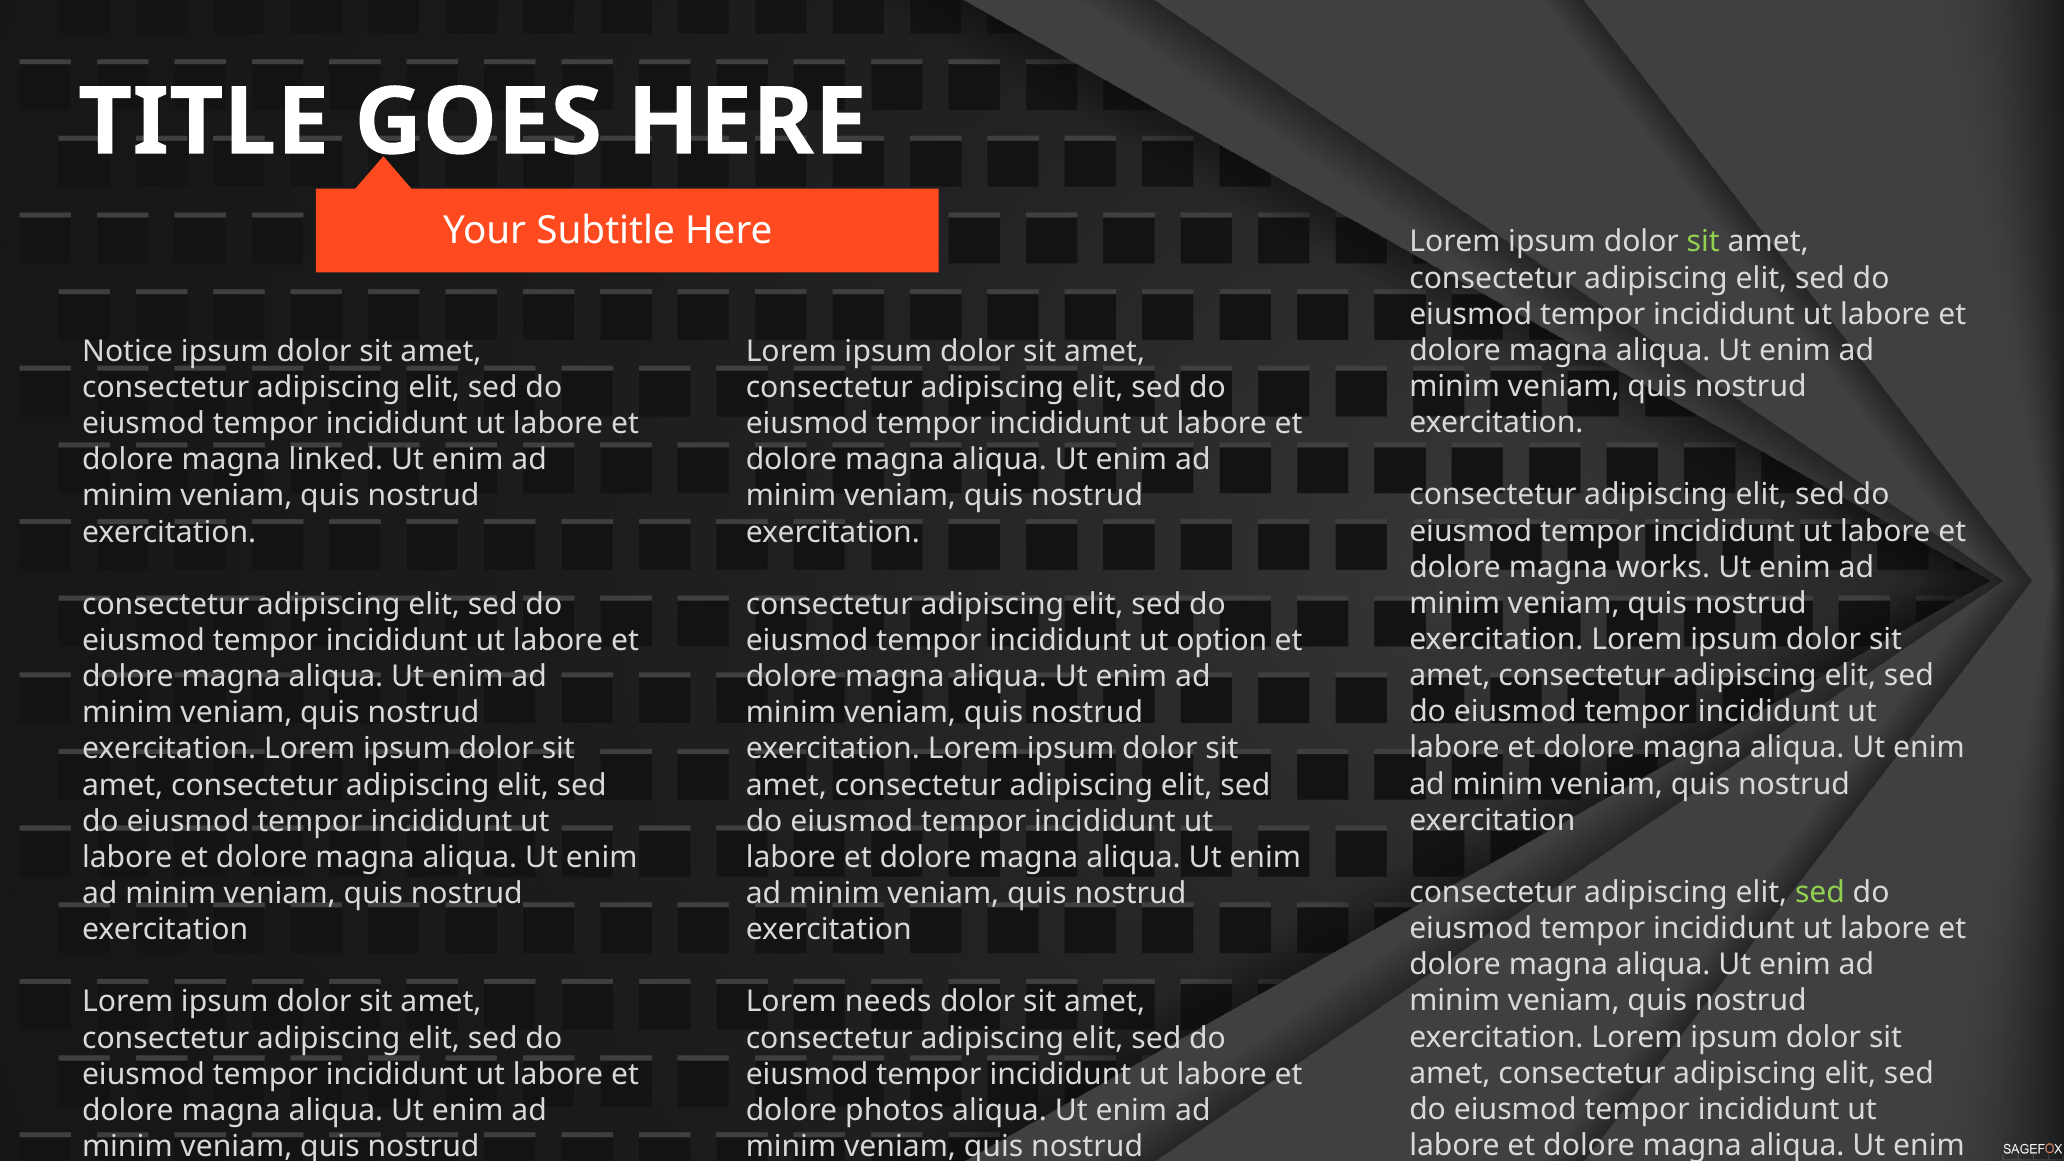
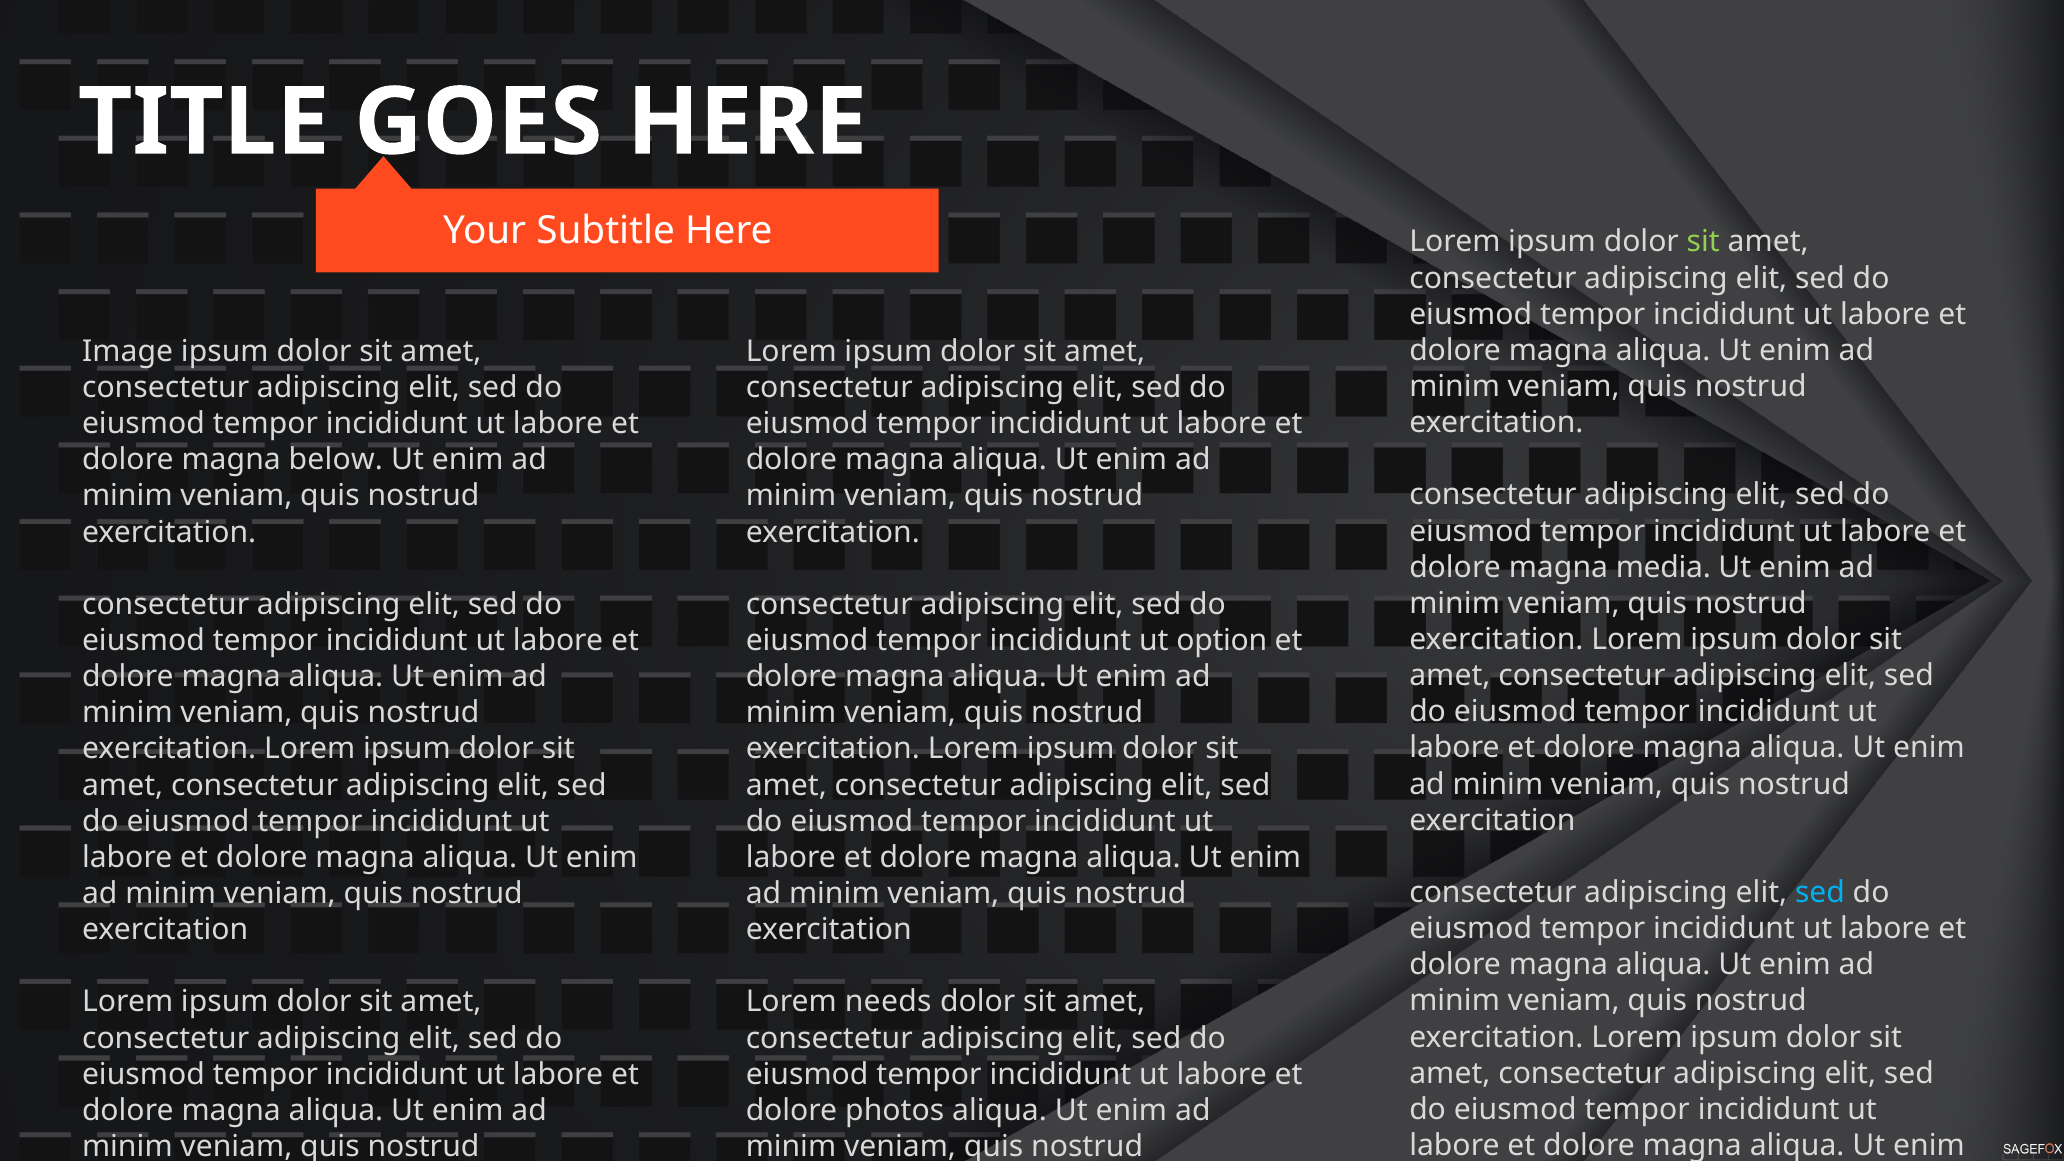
Notice: Notice -> Image (128, 351)
linked: linked -> below (336, 460)
works: works -> media (1663, 567)
sed colour: light green -> light blue (1820, 893)
